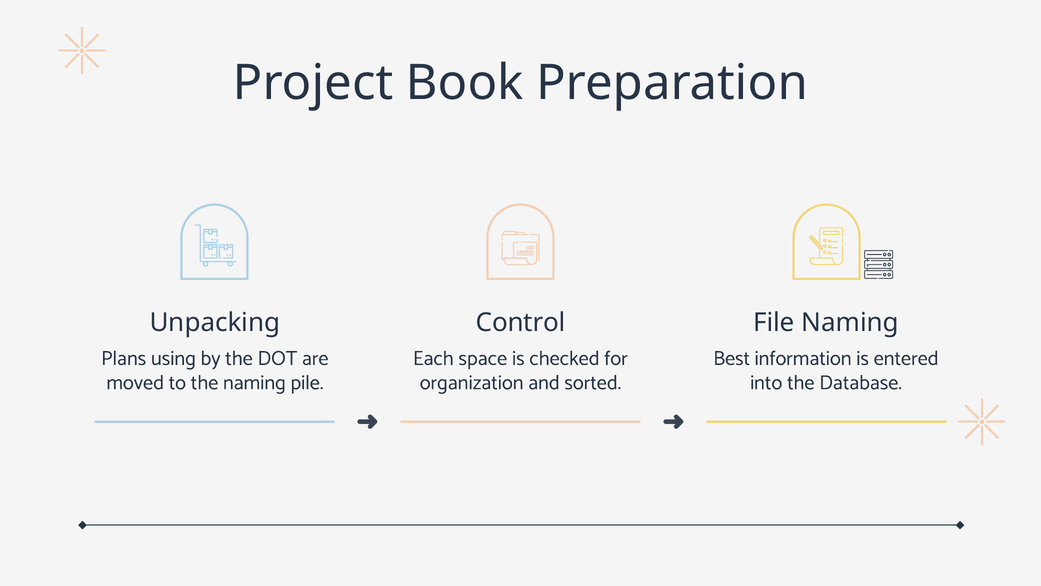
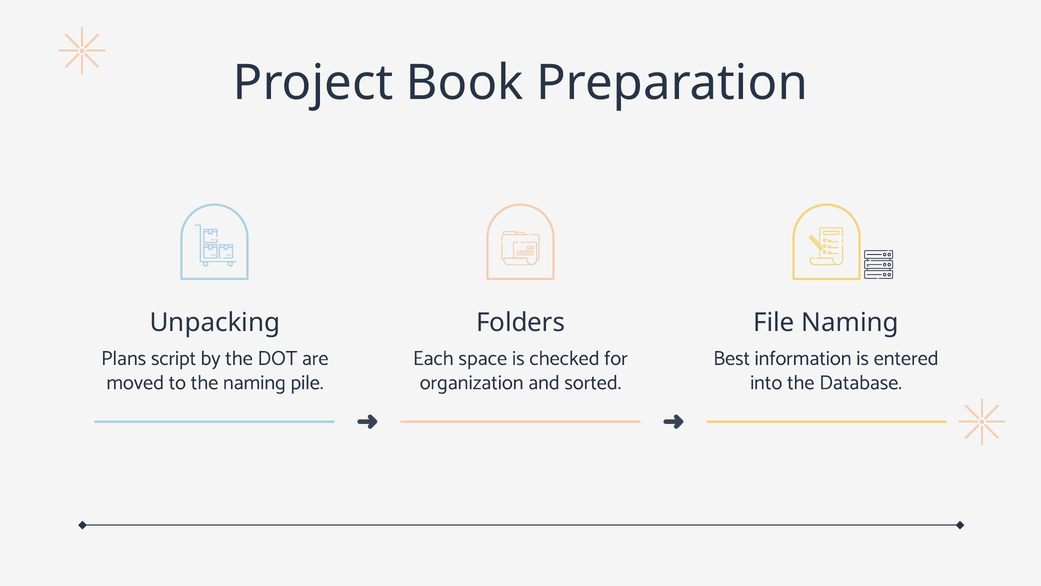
Control: Control -> Folders (521, 322)
using: using -> script (173, 358)
